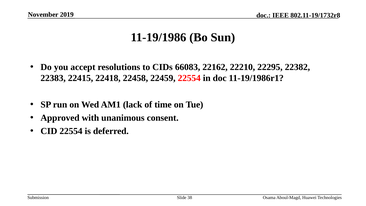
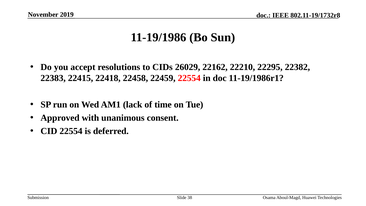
66083: 66083 -> 26029 (188, 67)
